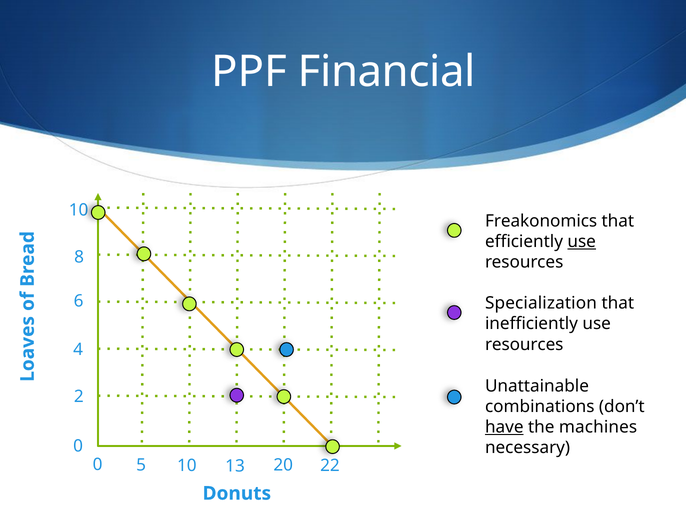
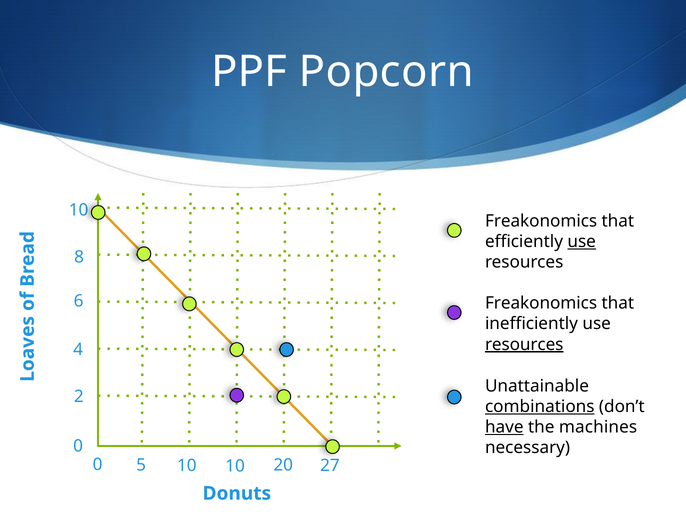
Financial: Financial -> Popcorn (386, 72)
Specialization: Specialization -> Freakonomics (541, 304)
resources underline: none -> present (524, 345)
combinations underline: none -> present (540, 407)
10 13: 13 -> 10 (235, 466)
22: 22 -> 27 (330, 466)
